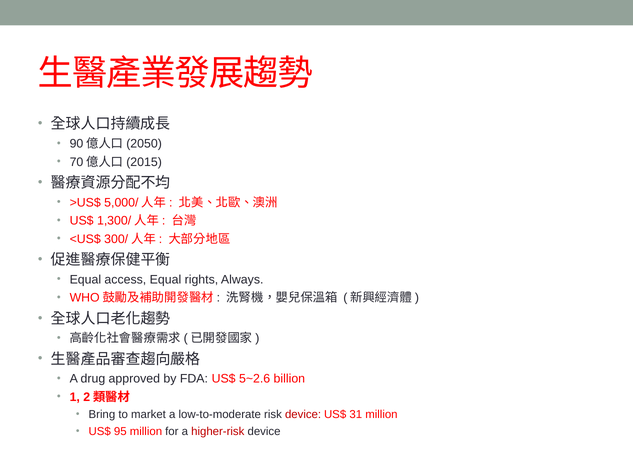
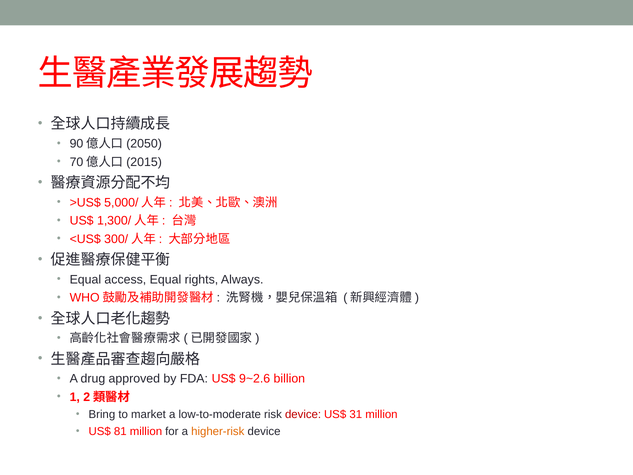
5~2.6: 5~2.6 -> 9~2.6 (255, 379)
95: 95 -> 81 (120, 431)
higher-risk colour: red -> orange (218, 431)
